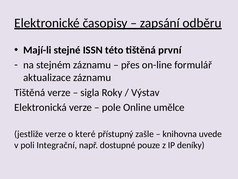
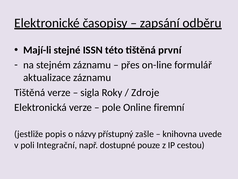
Výstav: Výstav -> Zdroje (145, 92)
umělce: umělce -> firemní (169, 107)
jestliže verze: verze -> popis (56, 134)
které: které -> názvy (86, 134)
deníky: deníky -> cestou (191, 145)
